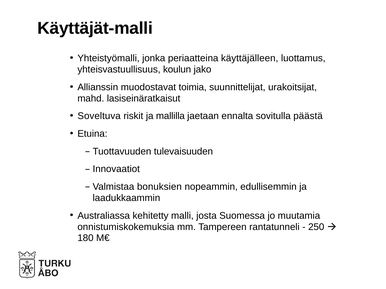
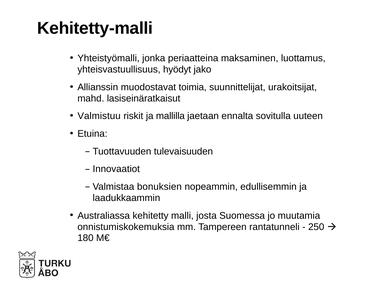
Käyttäjät-malli: Käyttäjät-malli -> Kehitetty-malli (95, 28)
käyttäjälleen: käyttäjälleen -> maksaminen (250, 58)
koulun: koulun -> hyödyt (177, 70)
Soveltuva: Soveltuva -> Valmistuu (99, 116)
päästä: päästä -> uuteen (308, 116)
